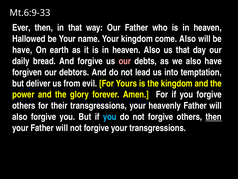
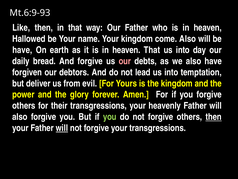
Mt.6:9-33: Mt.6:9-33 -> Mt.6:9-93 (30, 13)
Ever: Ever -> Like (21, 28)
heaven Also: Also -> That (152, 50)
that: that -> into (183, 50)
you colour: light blue -> light green (110, 117)
will underline: none -> present (62, 128)
